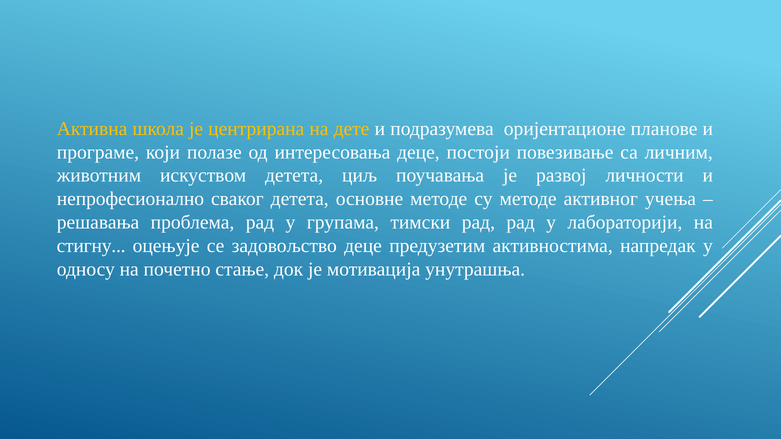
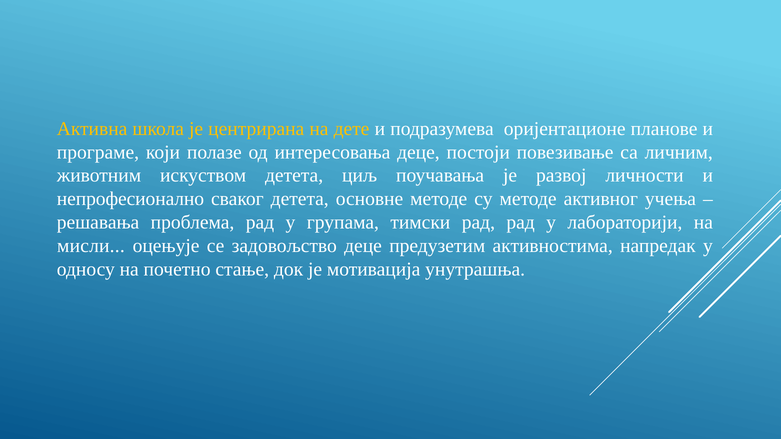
стигну: стигну -> мисли (91, 246)
